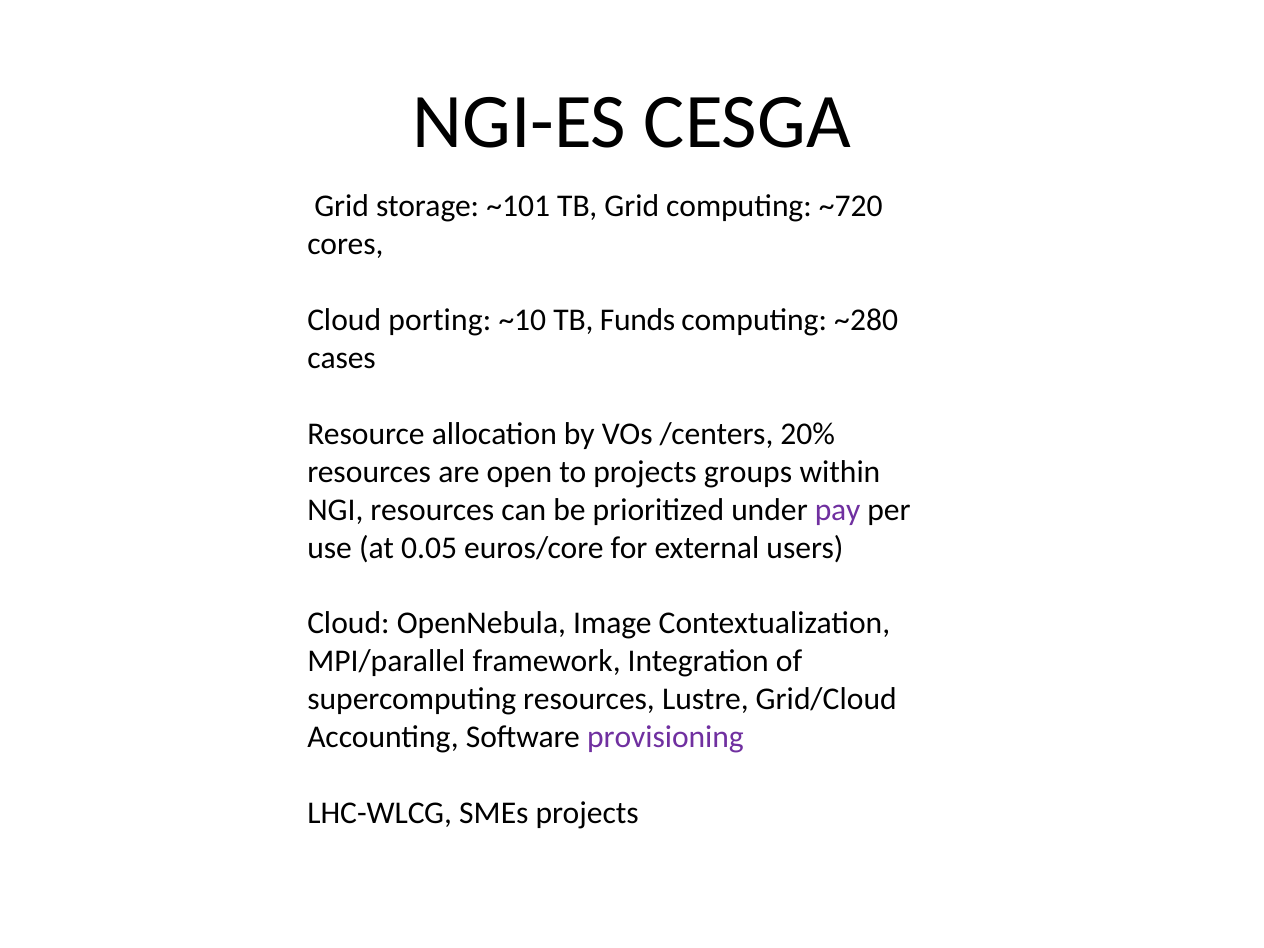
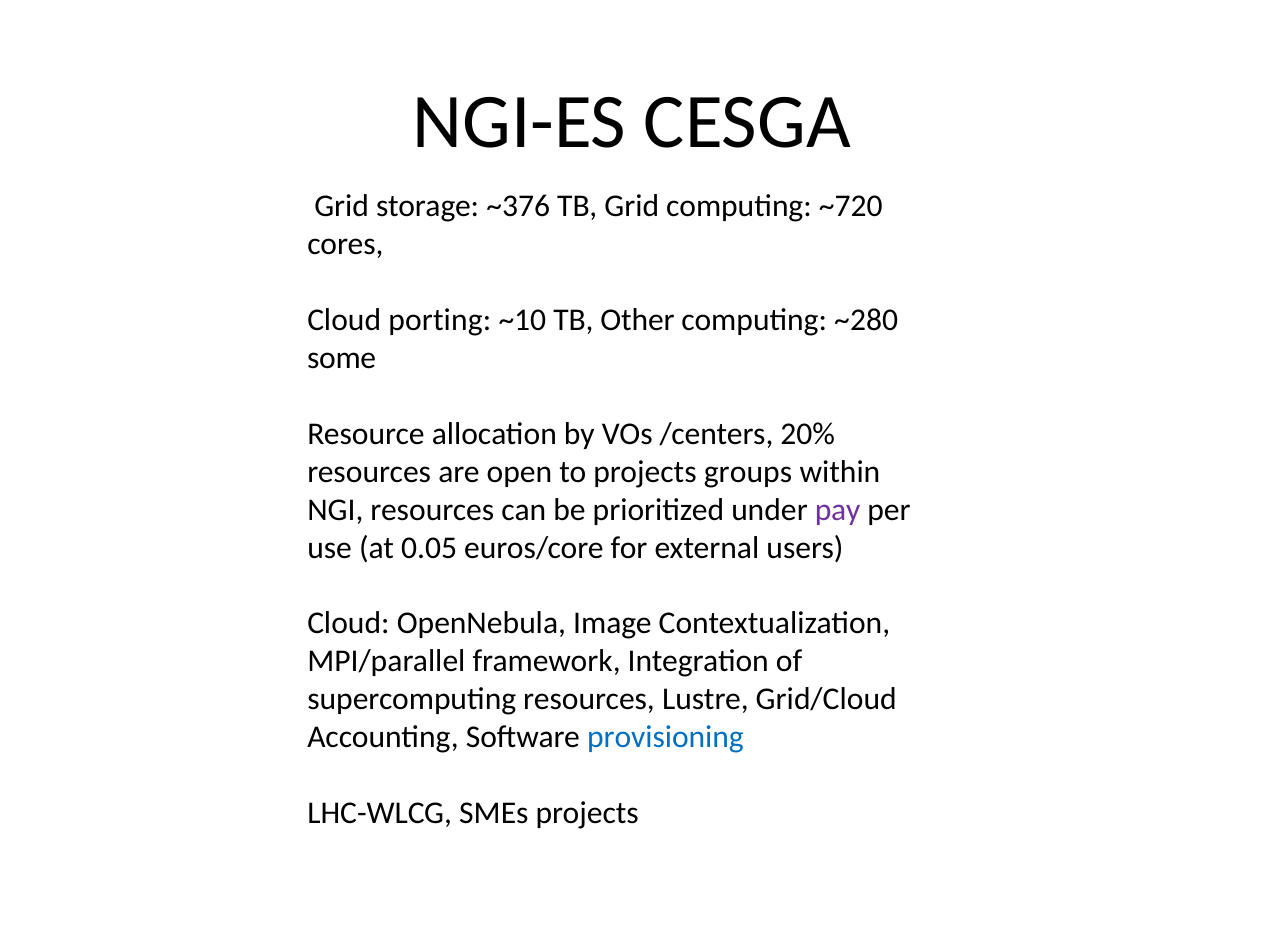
~101: ~101 -> ~376 (518, 206)
Funds: Funds -> Other (638, 320)
cases: cases -> some (342, 358)
provisioning colour: purple -> blue (665, 737)
